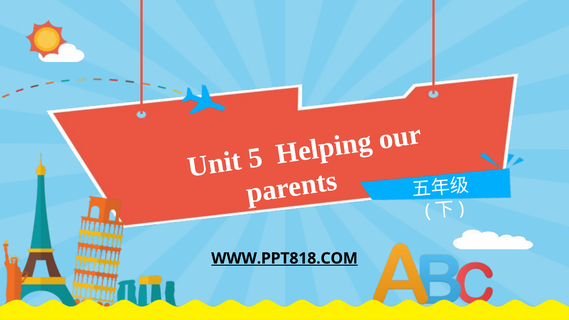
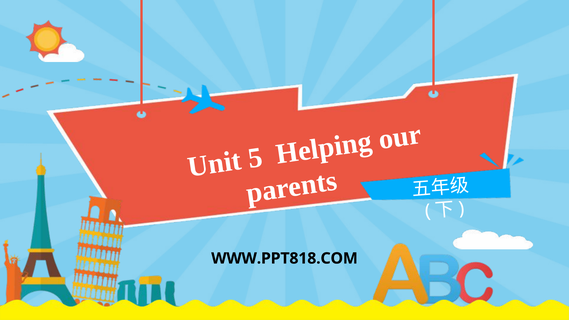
WWW.PPT818.COM underline: present -> none (285, 258)
